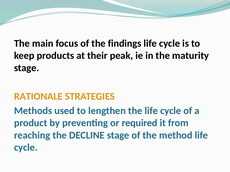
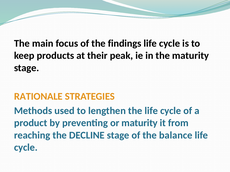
or required: required -> maturity (140, 123)
method: method -> balance (176, 136)
